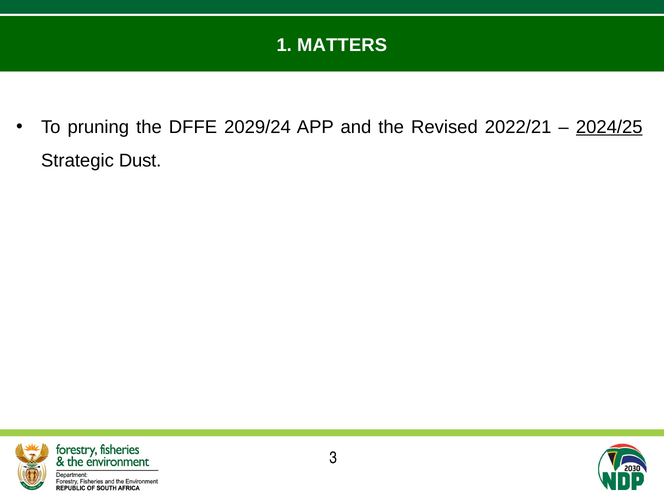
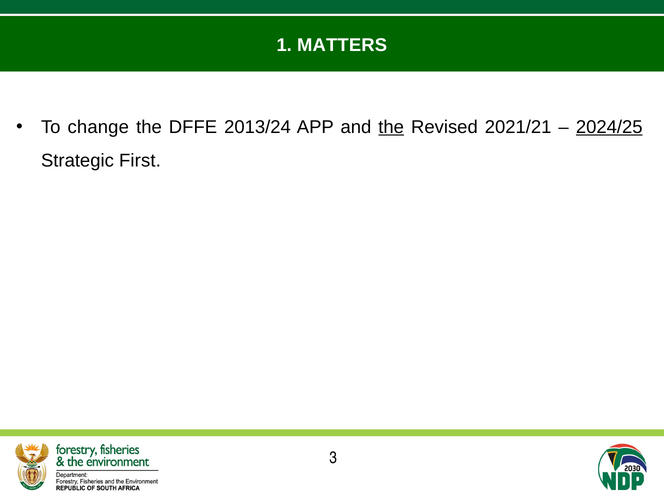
pruning: pruning -> change (98, 127)
2029/24: 2029/24 -> 2013/24 (257, 127)
the underline: none -> present (391, 127)
2022/21: 2022/21 -> 2021/21 (518, 127)
Dust: Dust -> First (140, 160)
